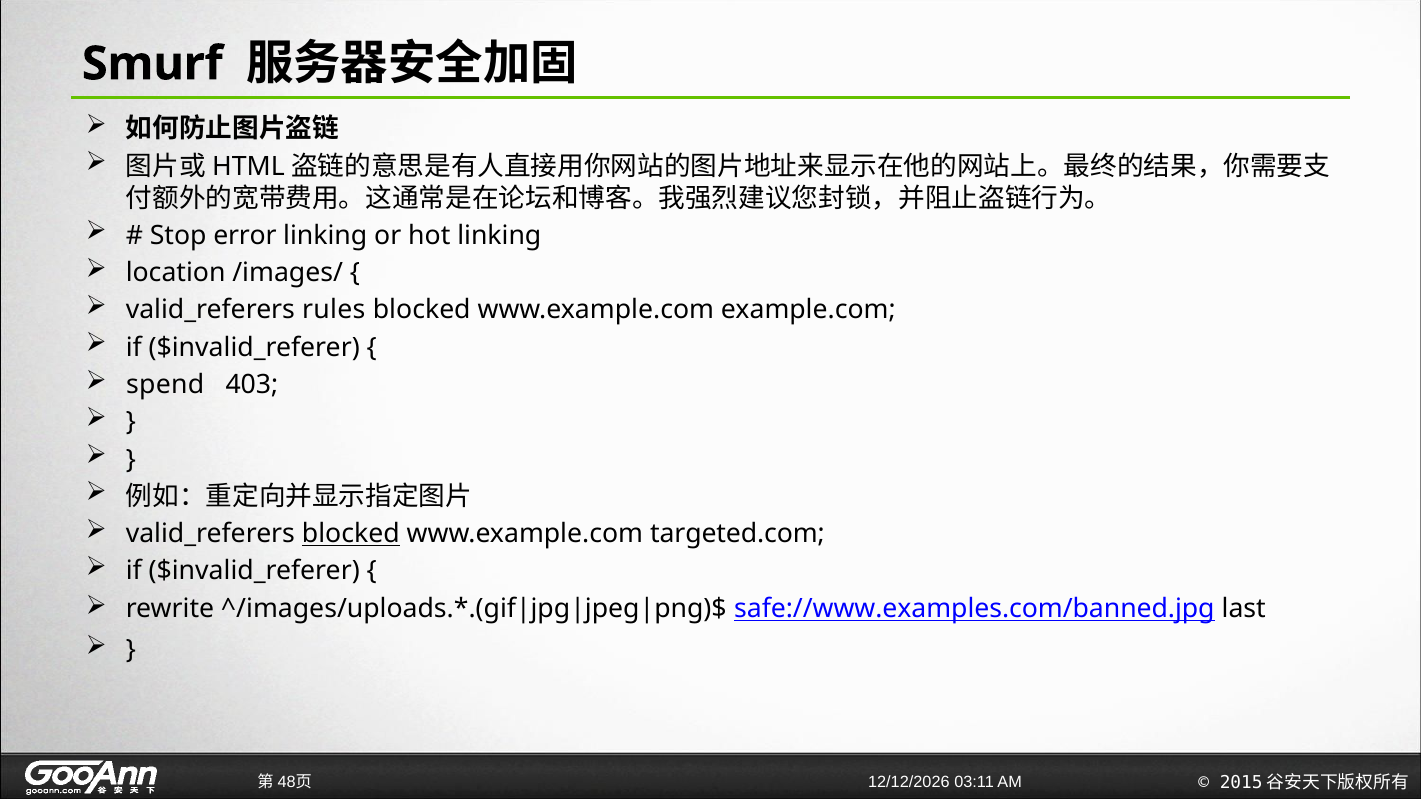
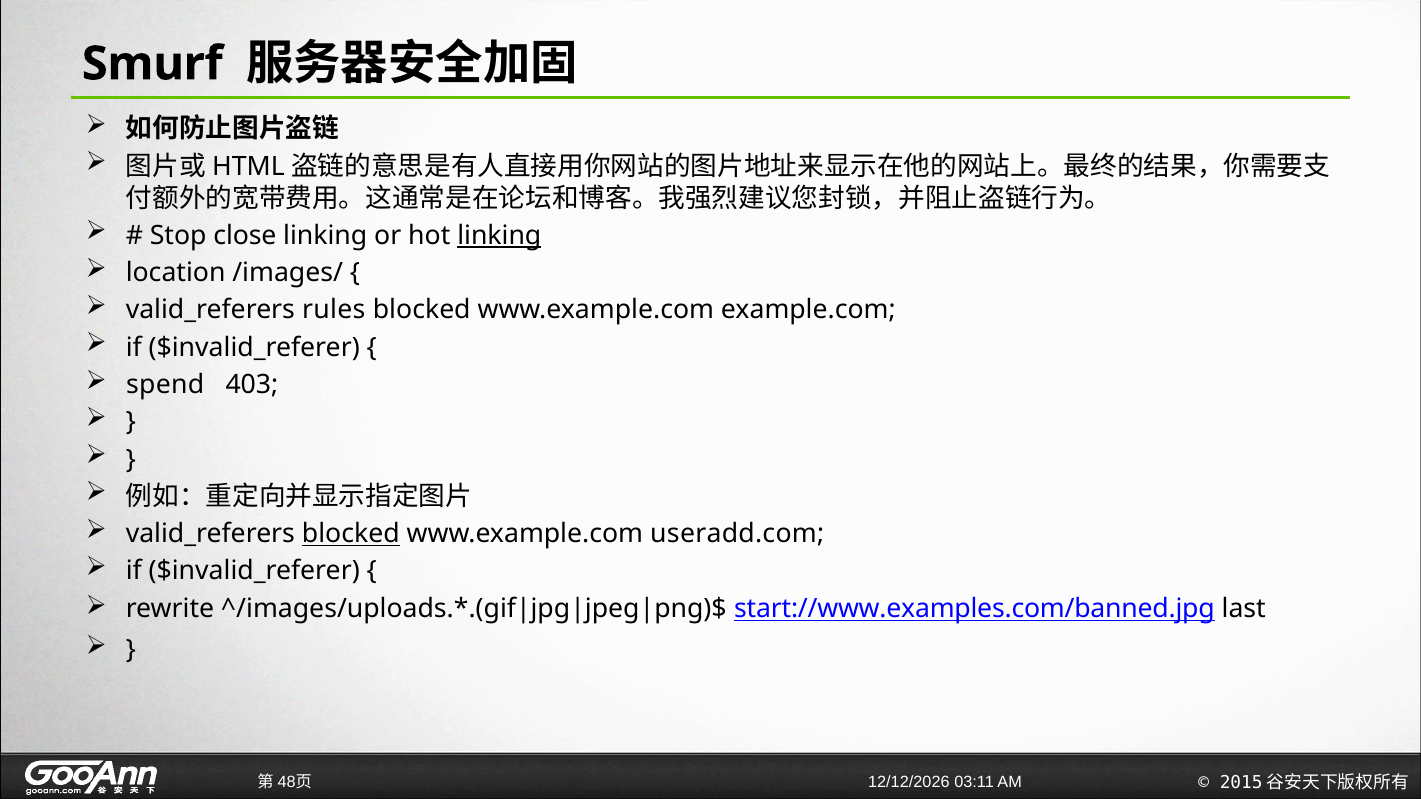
error: error -> close (245, 236)
linking underline: none -> present (499, 236)
targeted.com: targeted.com -> useradd.com (737, 534)
safe://www.examples.com/banned.jpg: safe://www.examples.com/banned.jpg -> start://www.examples.com/banned.jpg (974, 609)
